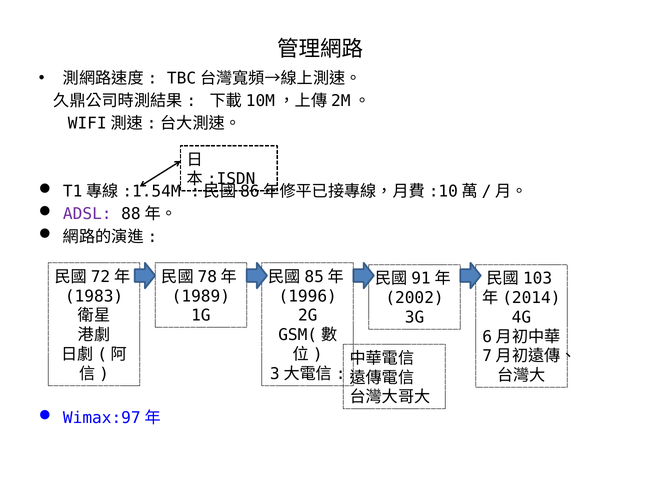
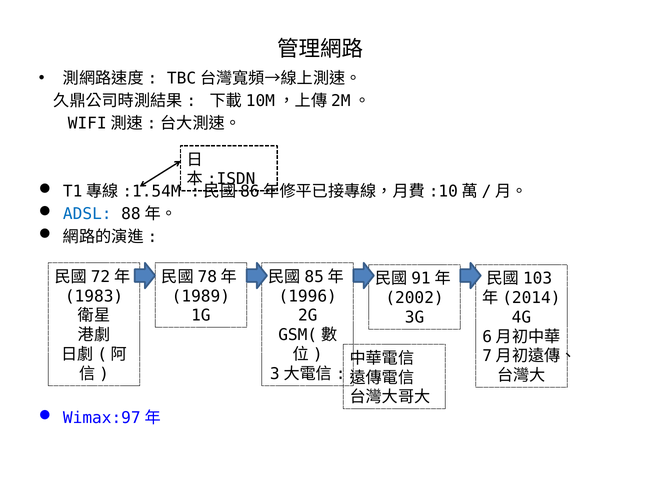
ADSL colour: purple -> blue (87, 214)
